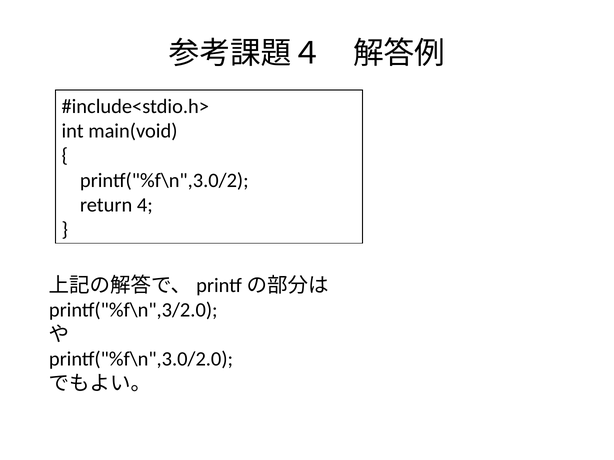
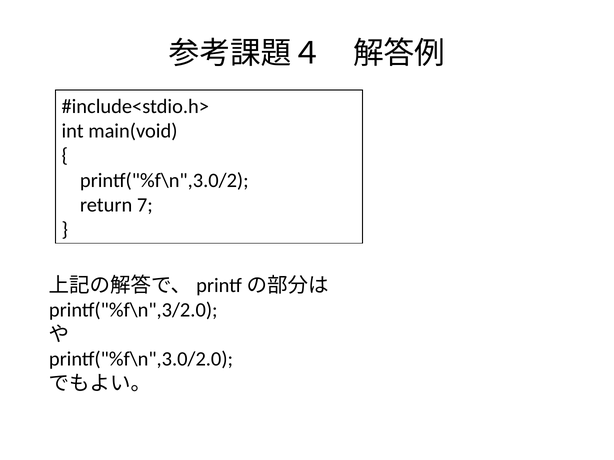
4: 4 -> 7 (145, 205)
